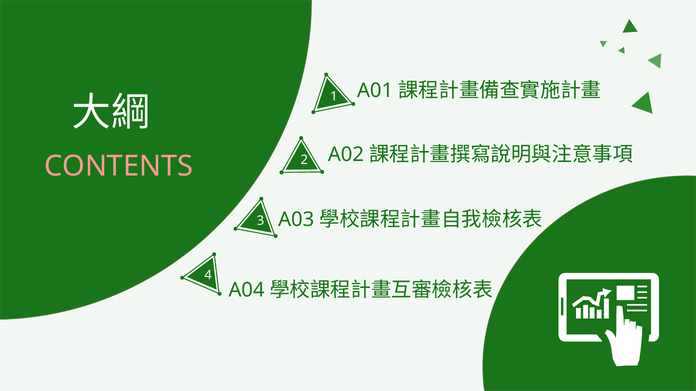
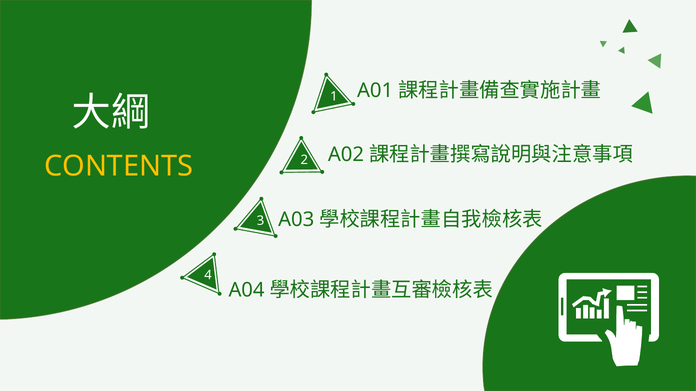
CONTENTS colour: pink -> yellow (119, 166)
